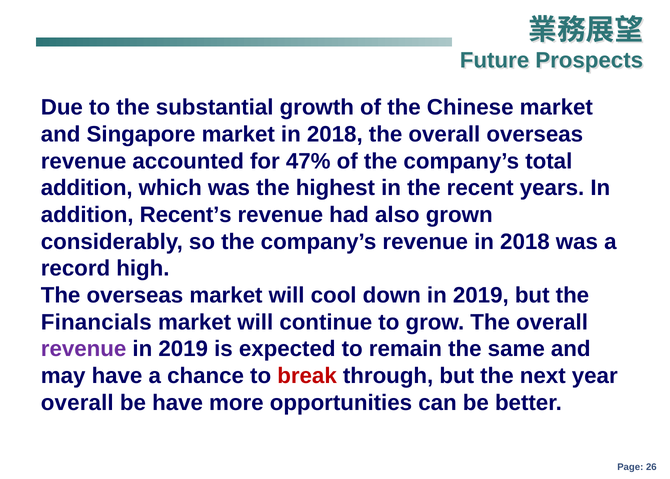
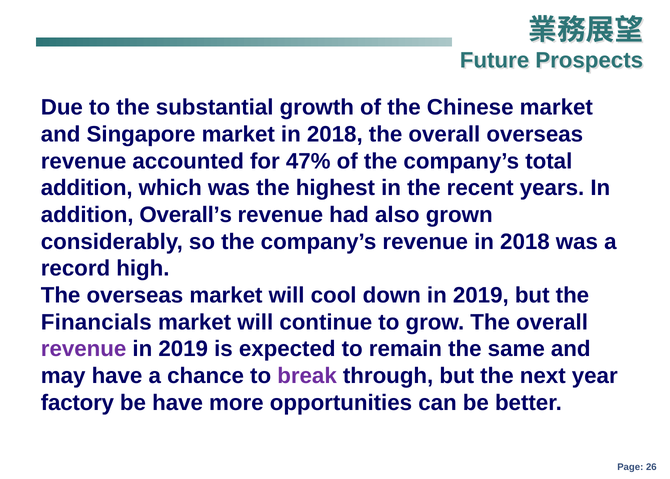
Recent’s: Recent’s -> Overall’s (186, 215)
break colour: red -> purple (307, 375)
overall: overall -> factory (77, 402)
